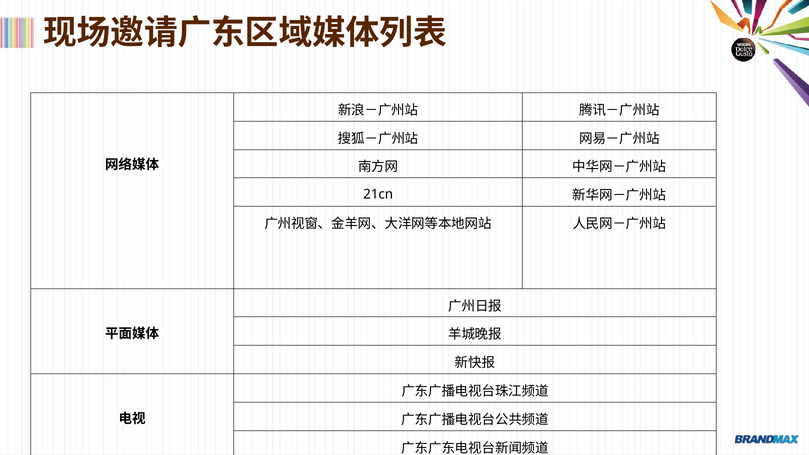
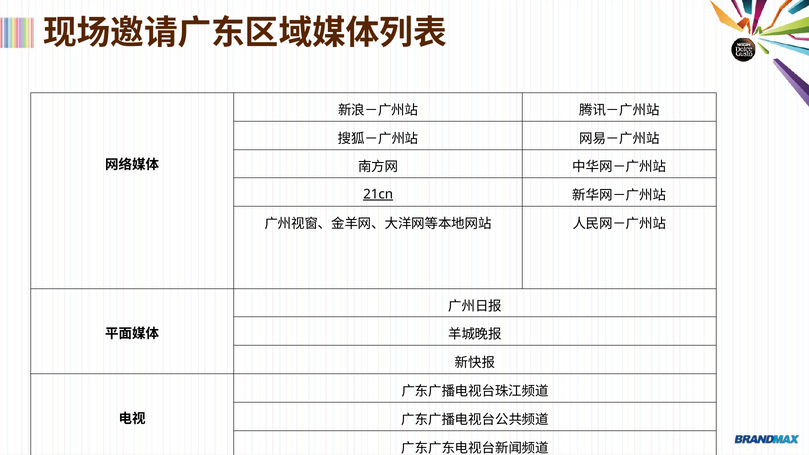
21cn underline: none -> present (378, 194)
